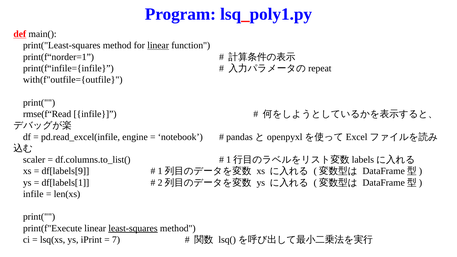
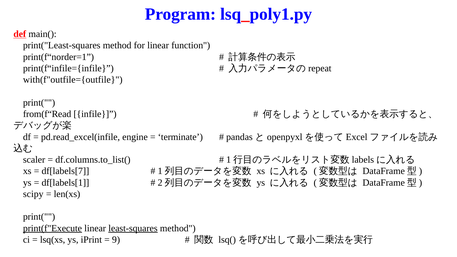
linear underline: present -> none (158, 45)
rmse(f“Read: rmse(f“Read -> from(f“Read (47, 114)
notebook: notebook -> terminate (180, 137)
df[labels[9: df[labels[9 -> df[labels[7 (65, 171)
infile: infile -> scipy (33, 194)
print(f"Execute underline: none -> present (52, 228)
7: 7 -> 9 (116, 240)
